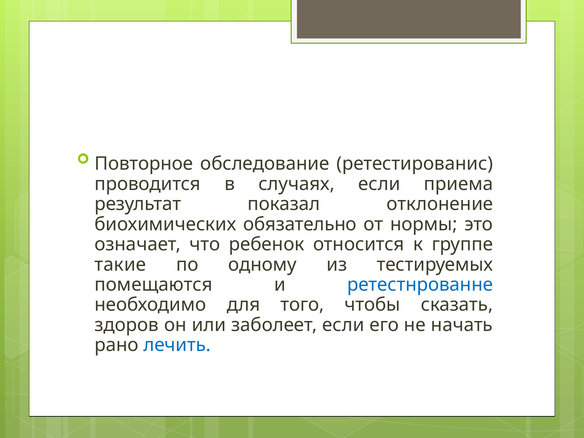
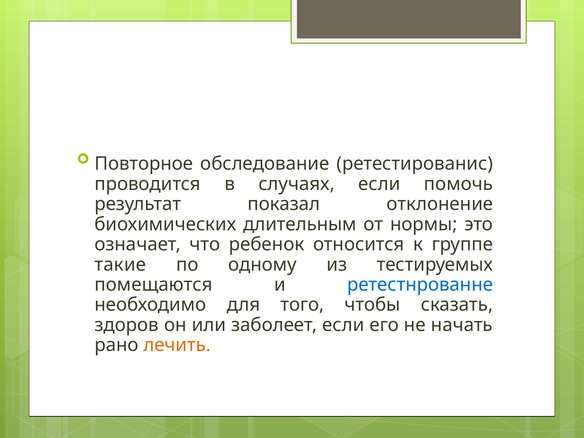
приема: приема -> помочь (458, 184)
обязательно: обязательно -> длительным (300, 224)
лечить colour: blue -> orange (177, 345)
